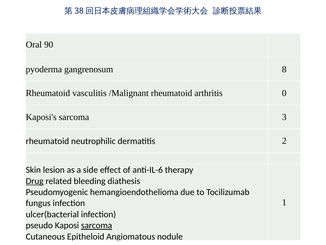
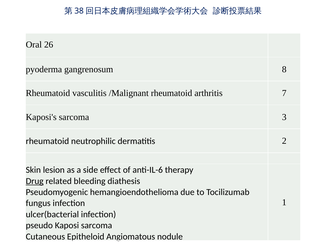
90: 90 -> 26 (49, 45)
0: 0 -> 7 (284, 93)
sarcoma underline: present -> none (97, 225)
